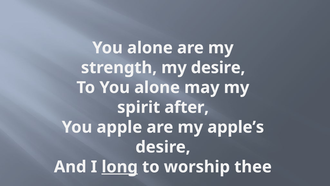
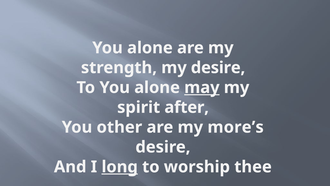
may underline: none -> present (202, 87)
apple: apple -> other (119, 127)
apple’s: apple’s -> more’s (236, 127)
